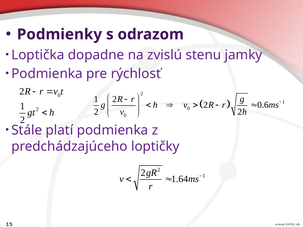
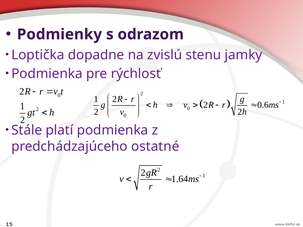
loptičky: loptičky -> ostatné (155, 147)
